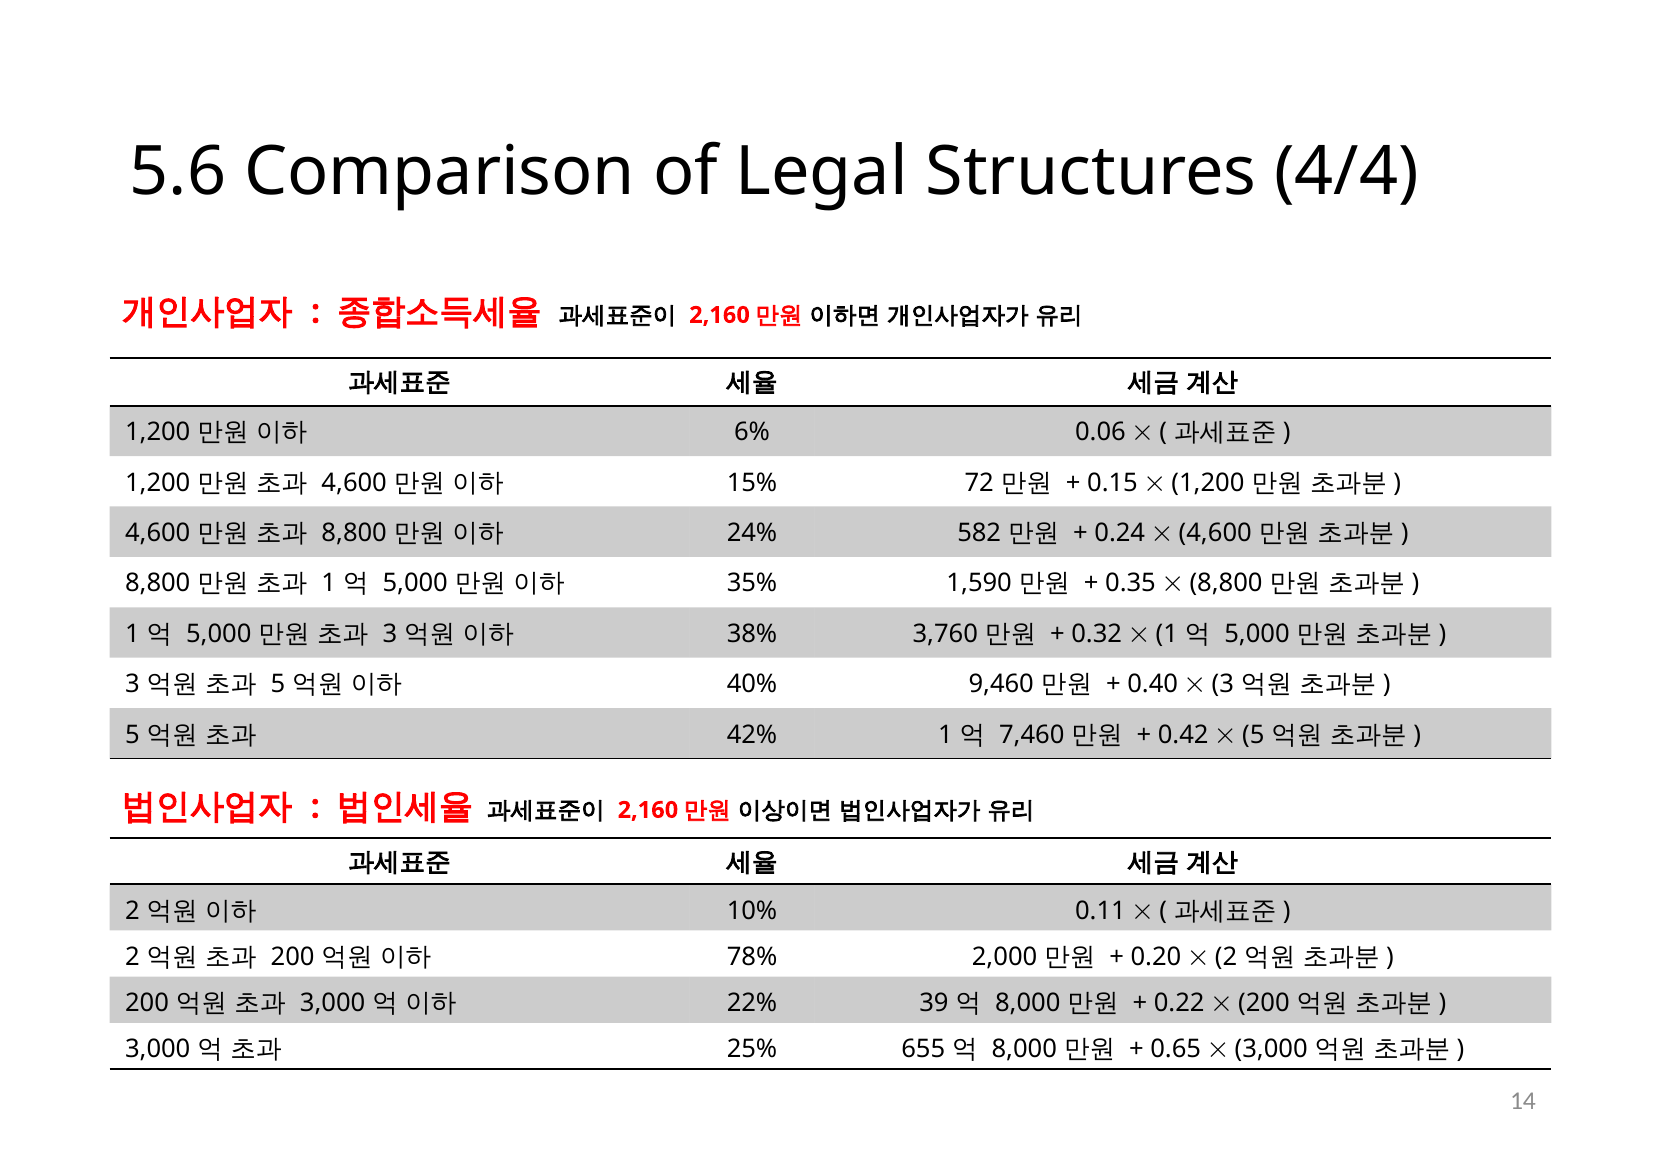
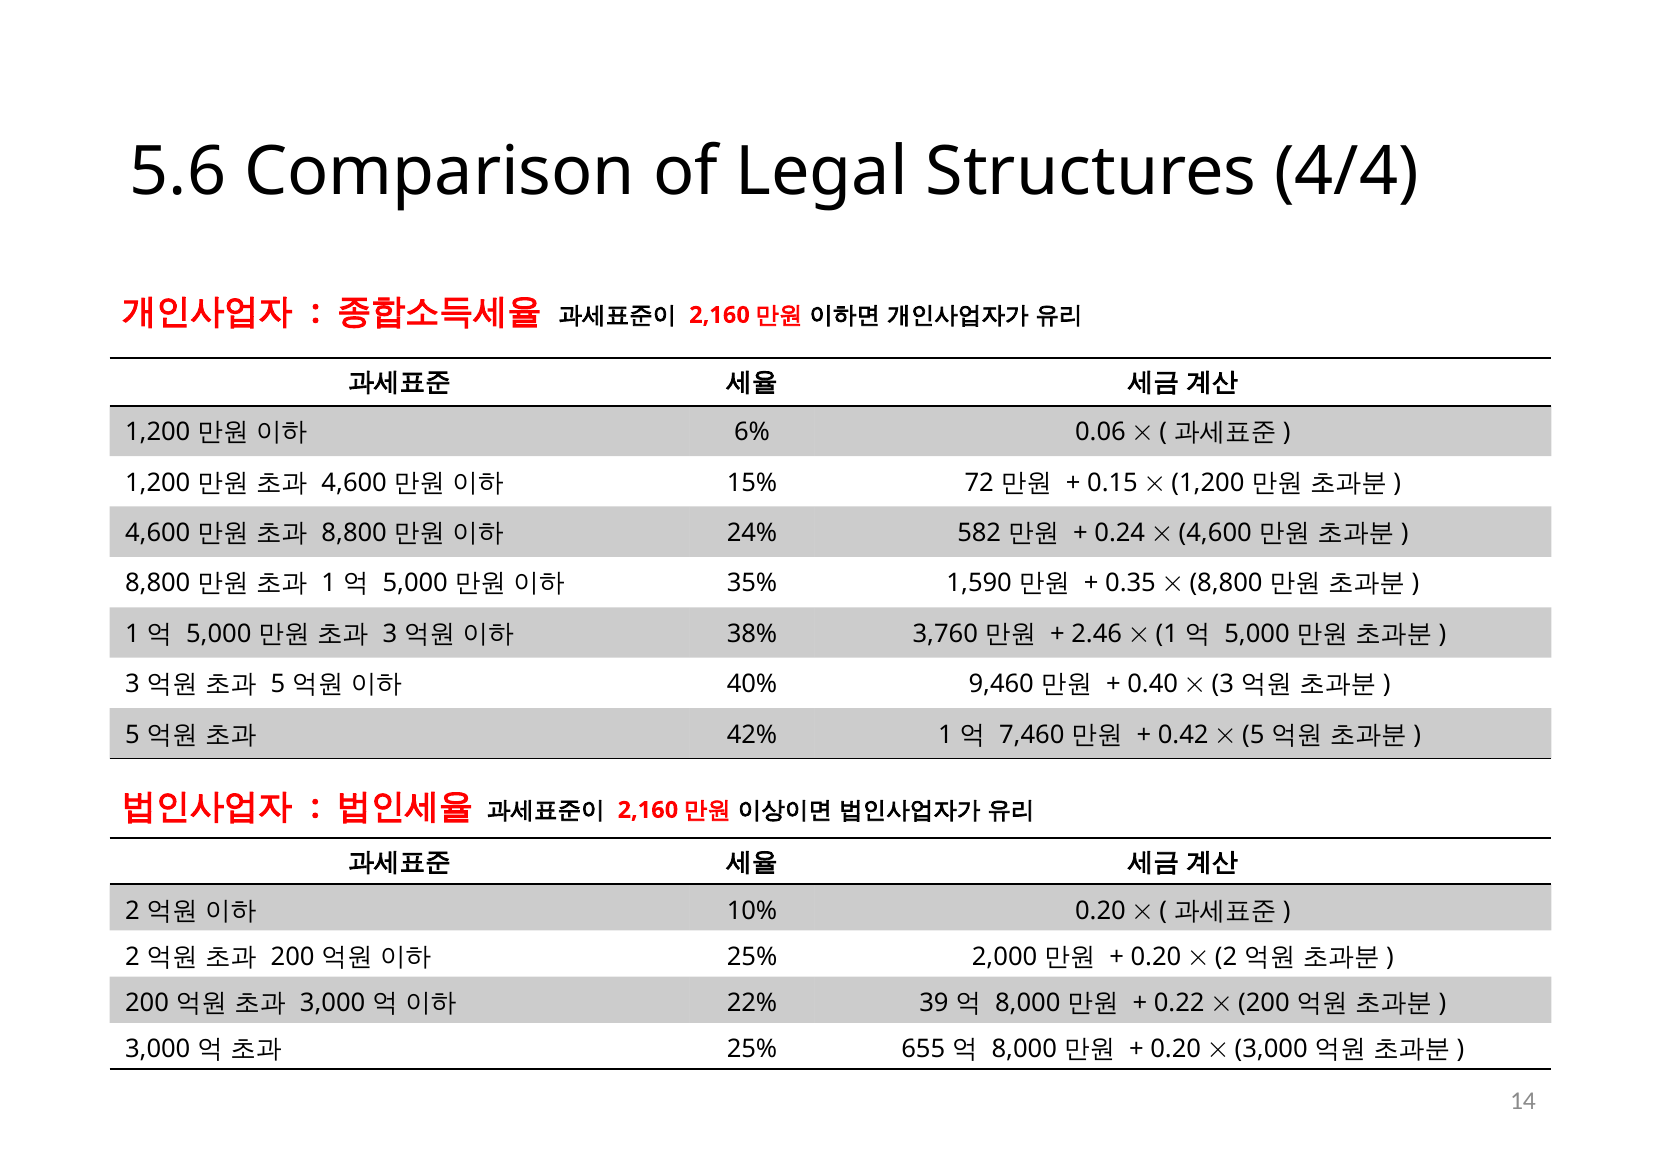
0.32: 0.32 -> 2.46 (1097, 634)
10% 0.11: 0.11 -> 0.20 (1100, 911)
78%: 78% -> 25% (752, 957)
0.65: 0.65 -> 0.20 (1176, 1050)
